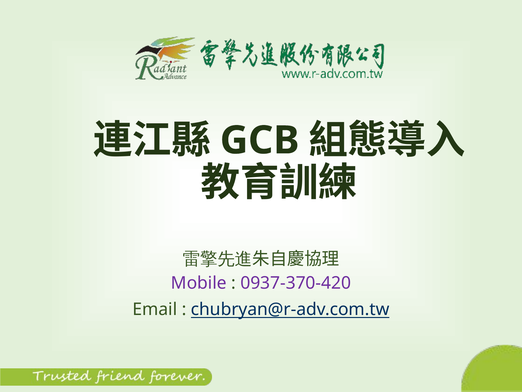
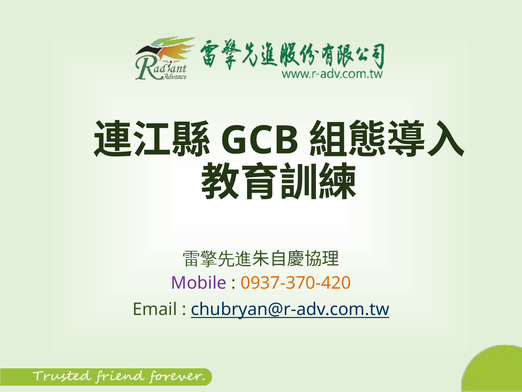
0937-370-420 colour: purple -> orange (296, 283)
